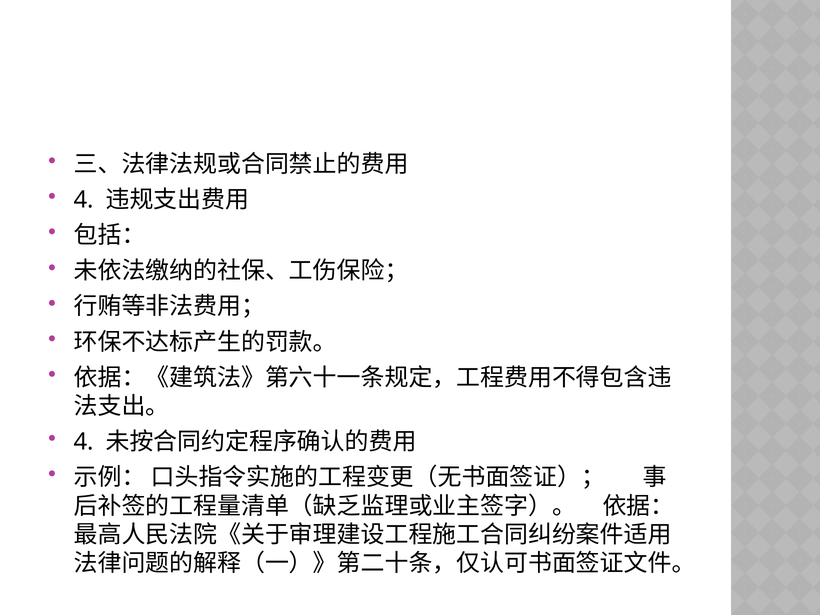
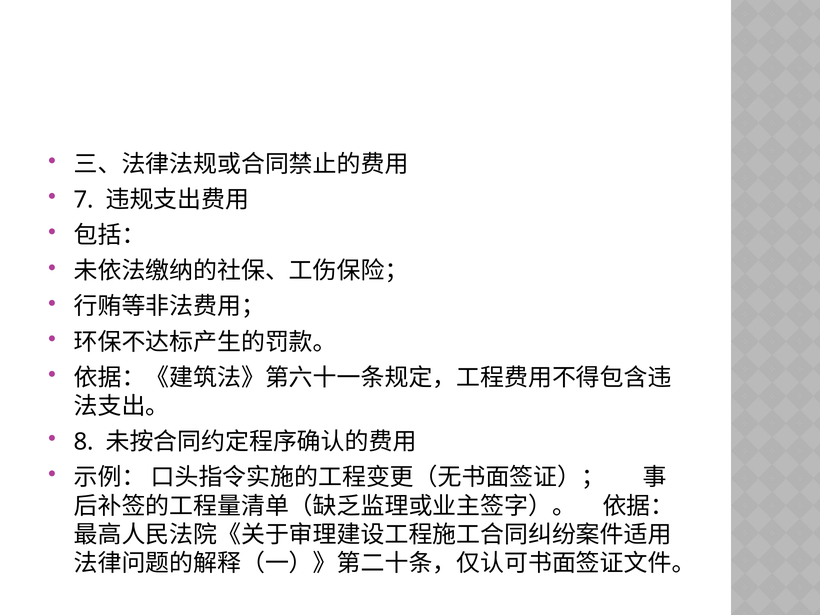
4: 4 -> 7 (84, 200)
4: 4 -> 8 (84, 442)
